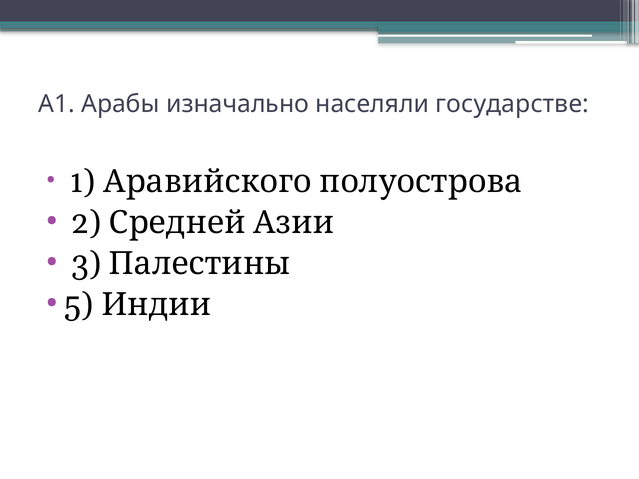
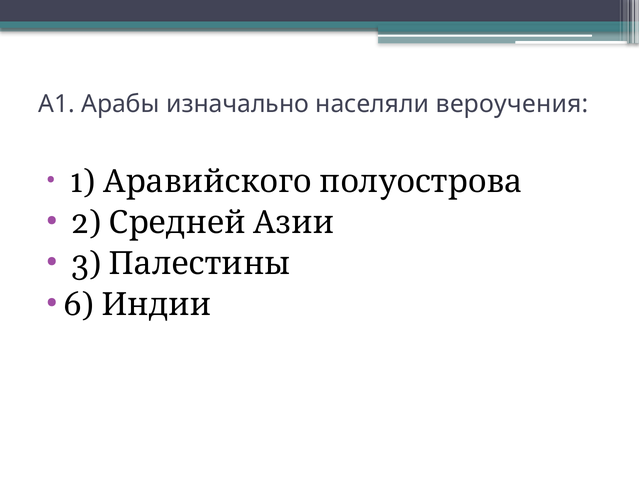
государстве: государстве -> вероучения (512, 104)
5: 5 -> 6 (79, 305)
